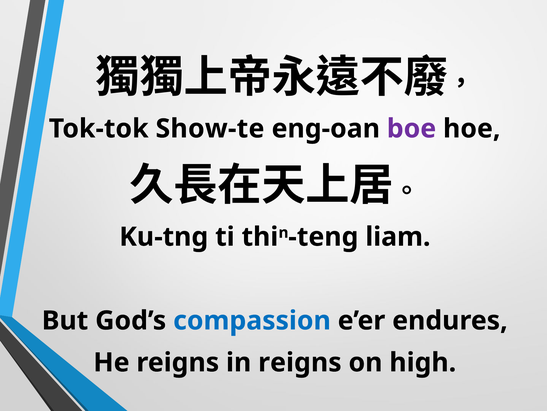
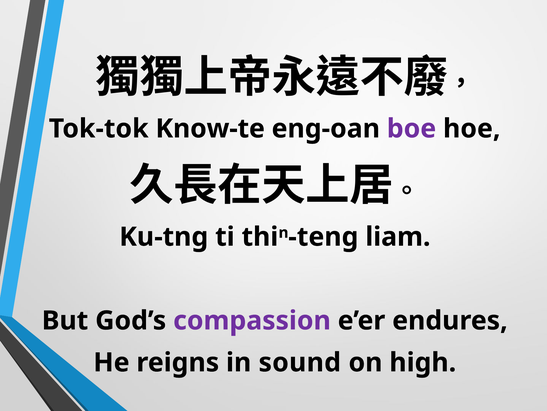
Show-te: Show-te -> Know-te (210, 128)
compassion colour: blue -> purple (252, 320)
in reigns: reigns -> sound (300, 362)
